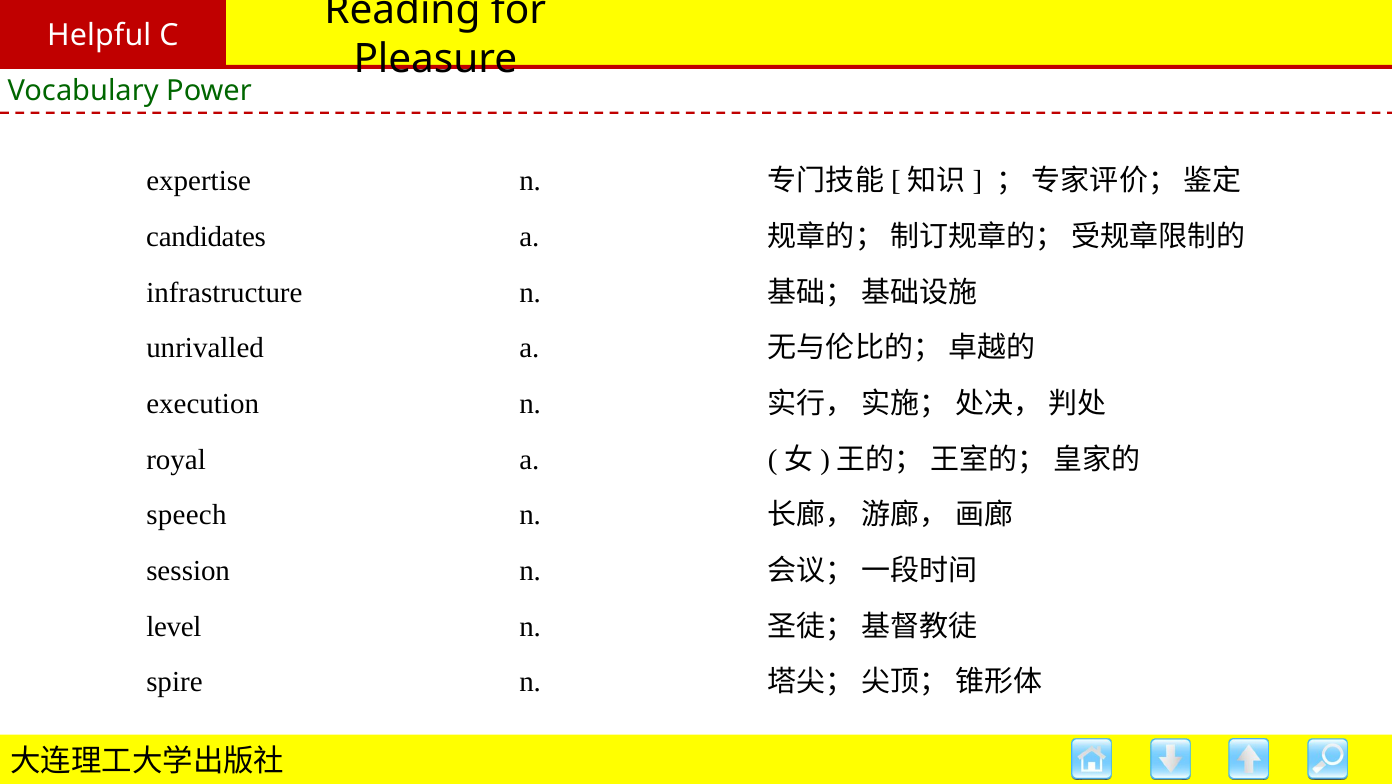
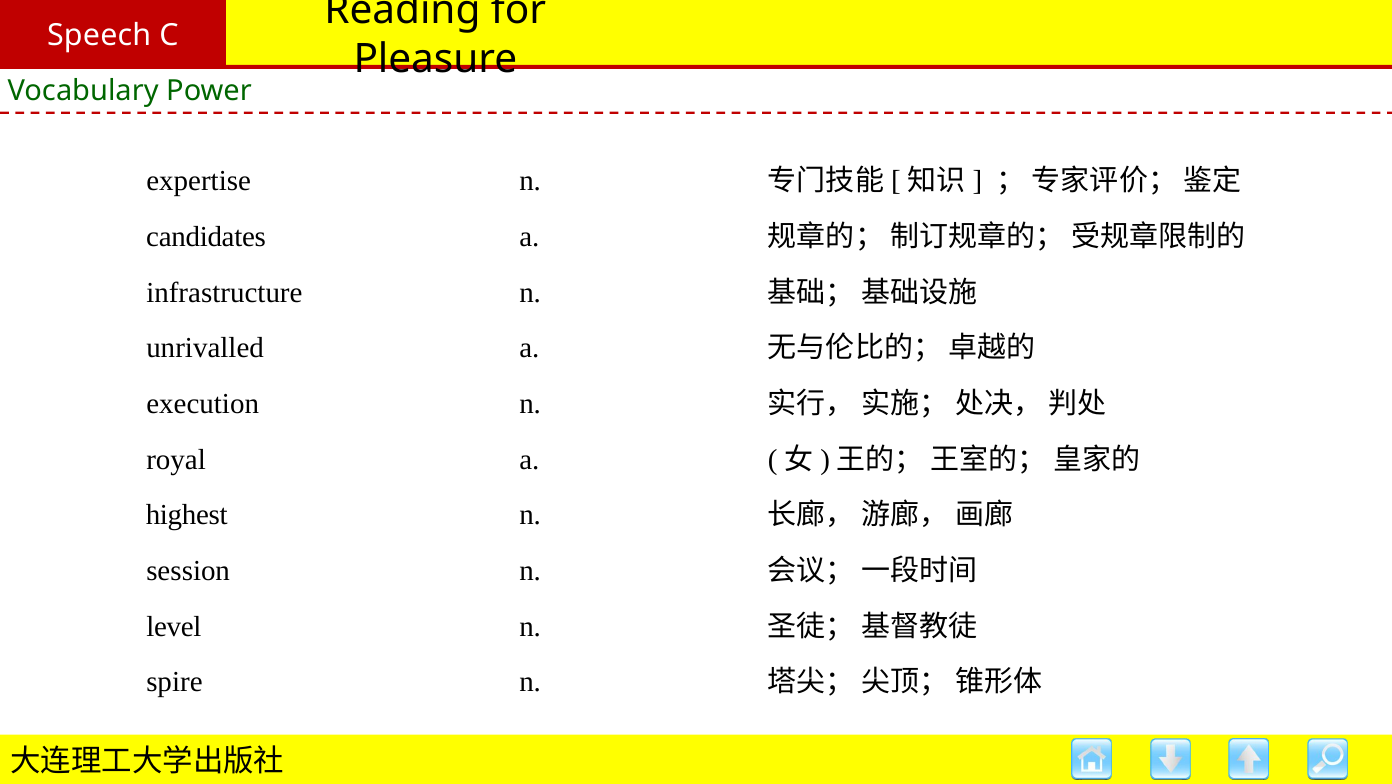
Helpful: Helpful -> Speech (99, 35)
speech: speech -> highest (187, 515)
